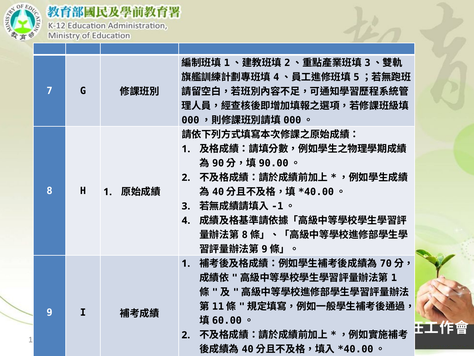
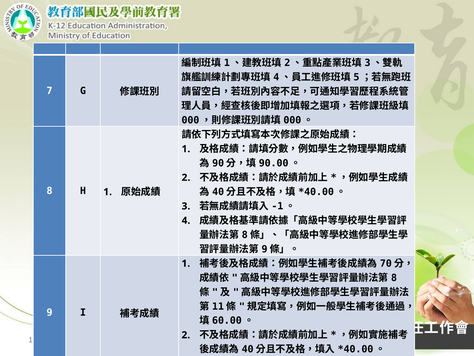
1: 1 -> 8 (394, 277)
